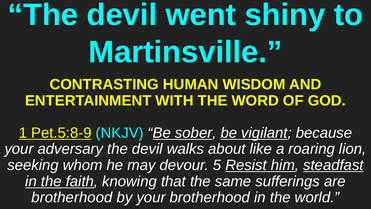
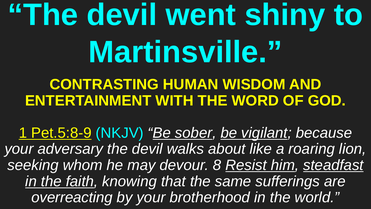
5: 5 -> 8 (217, 165)
brotherhood: brotherhood -> overreacting (72, 197)
